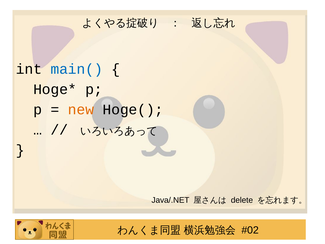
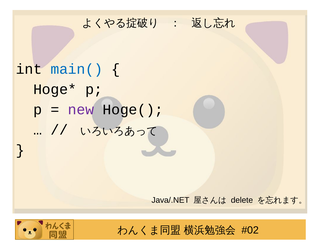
new colour: orange -> purple (81, 109)
